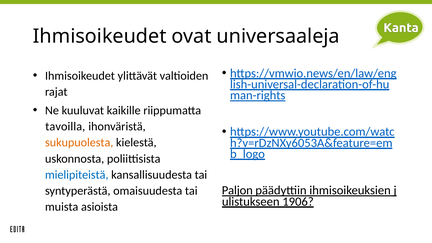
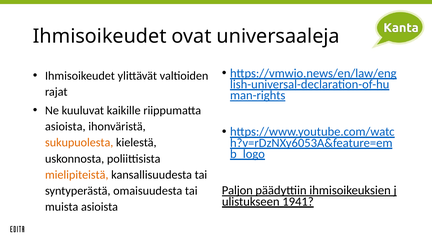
tavoilla: tavoilla -> asioista (65, 127)
mielipiteistä colour: blue -> orange (77, 175)
1906: 1906 -> 1941 (298, 202)
